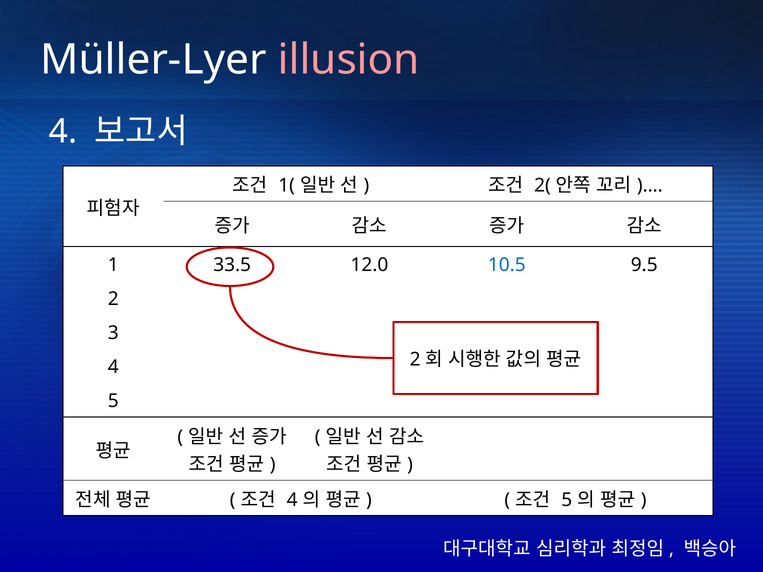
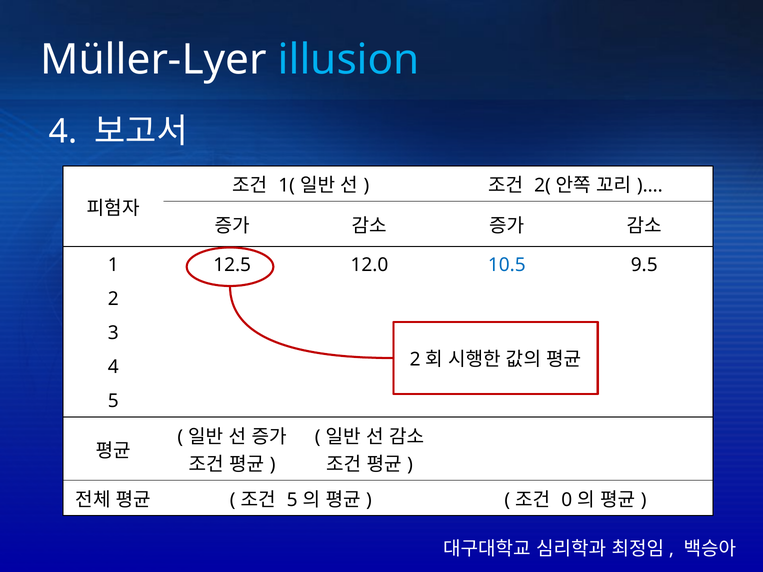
illusion colour: pink -> light blue (349, 60)
33.5: 33.5 -> 12.5 (232, 265)
4: 4 -> 5 (292, 500)
5: 5 -> 0 (567, 500)
